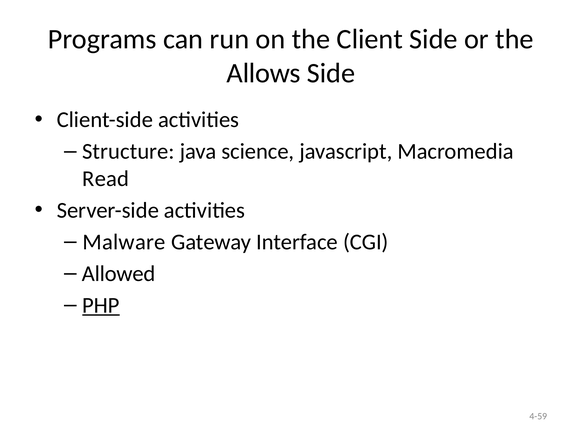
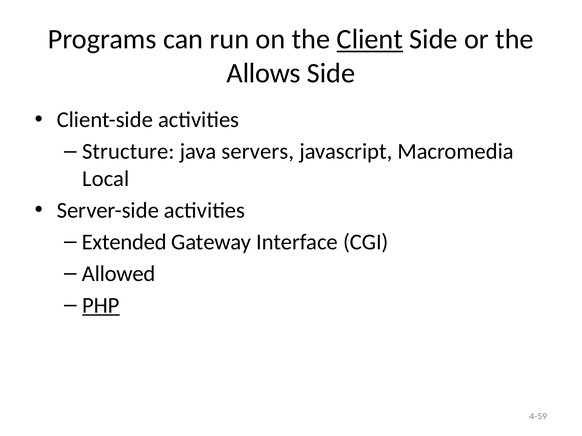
Client underline: none -> present (370, 39)
science: science -> servers (258, 152)
Read: Read -> Local (106, 179)
Malware: Malware -> Extended (124, 242)
